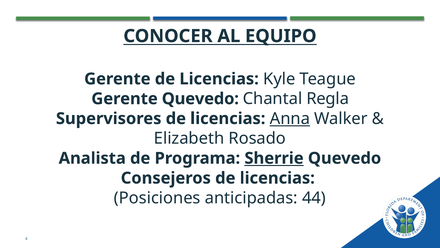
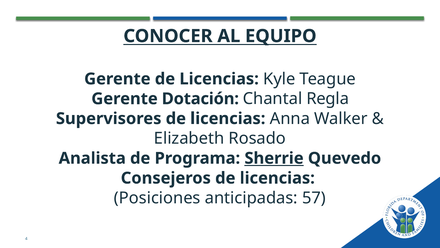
Gerente Quevedo: Quevedo -> Dotación (200, 99)
Anna underline: present -> none (290, 118)
44: 44 -> 57 (314, 198)
